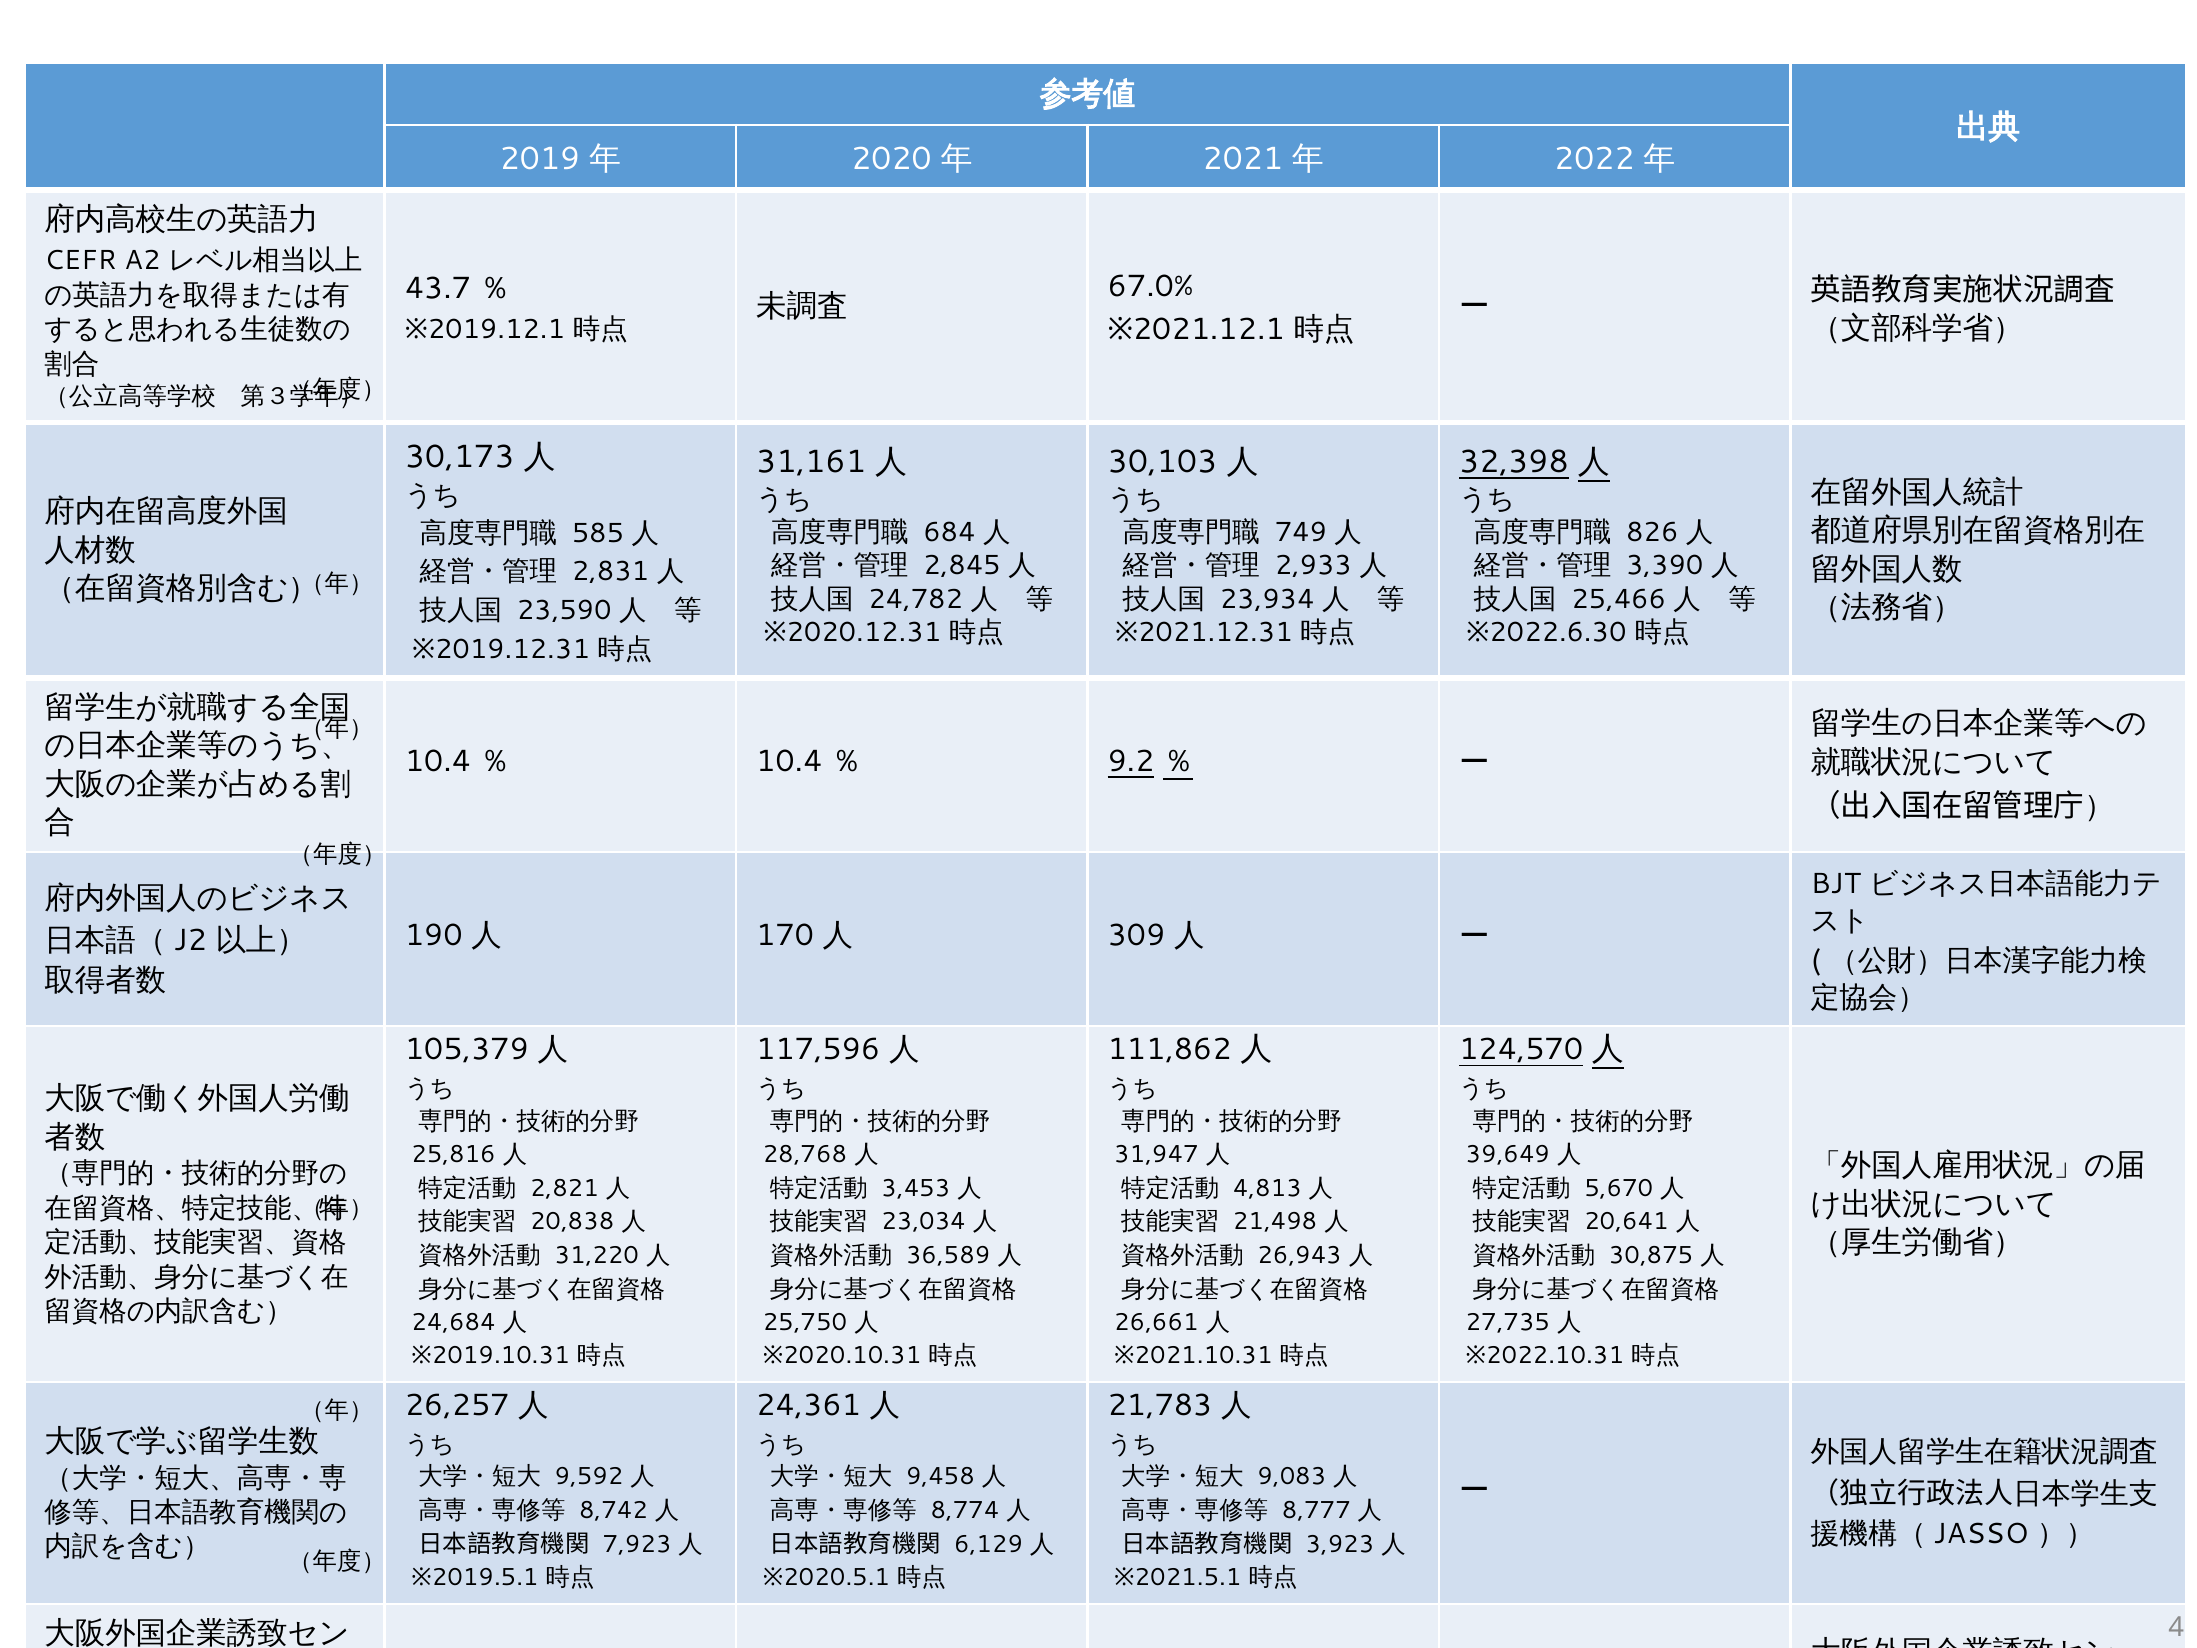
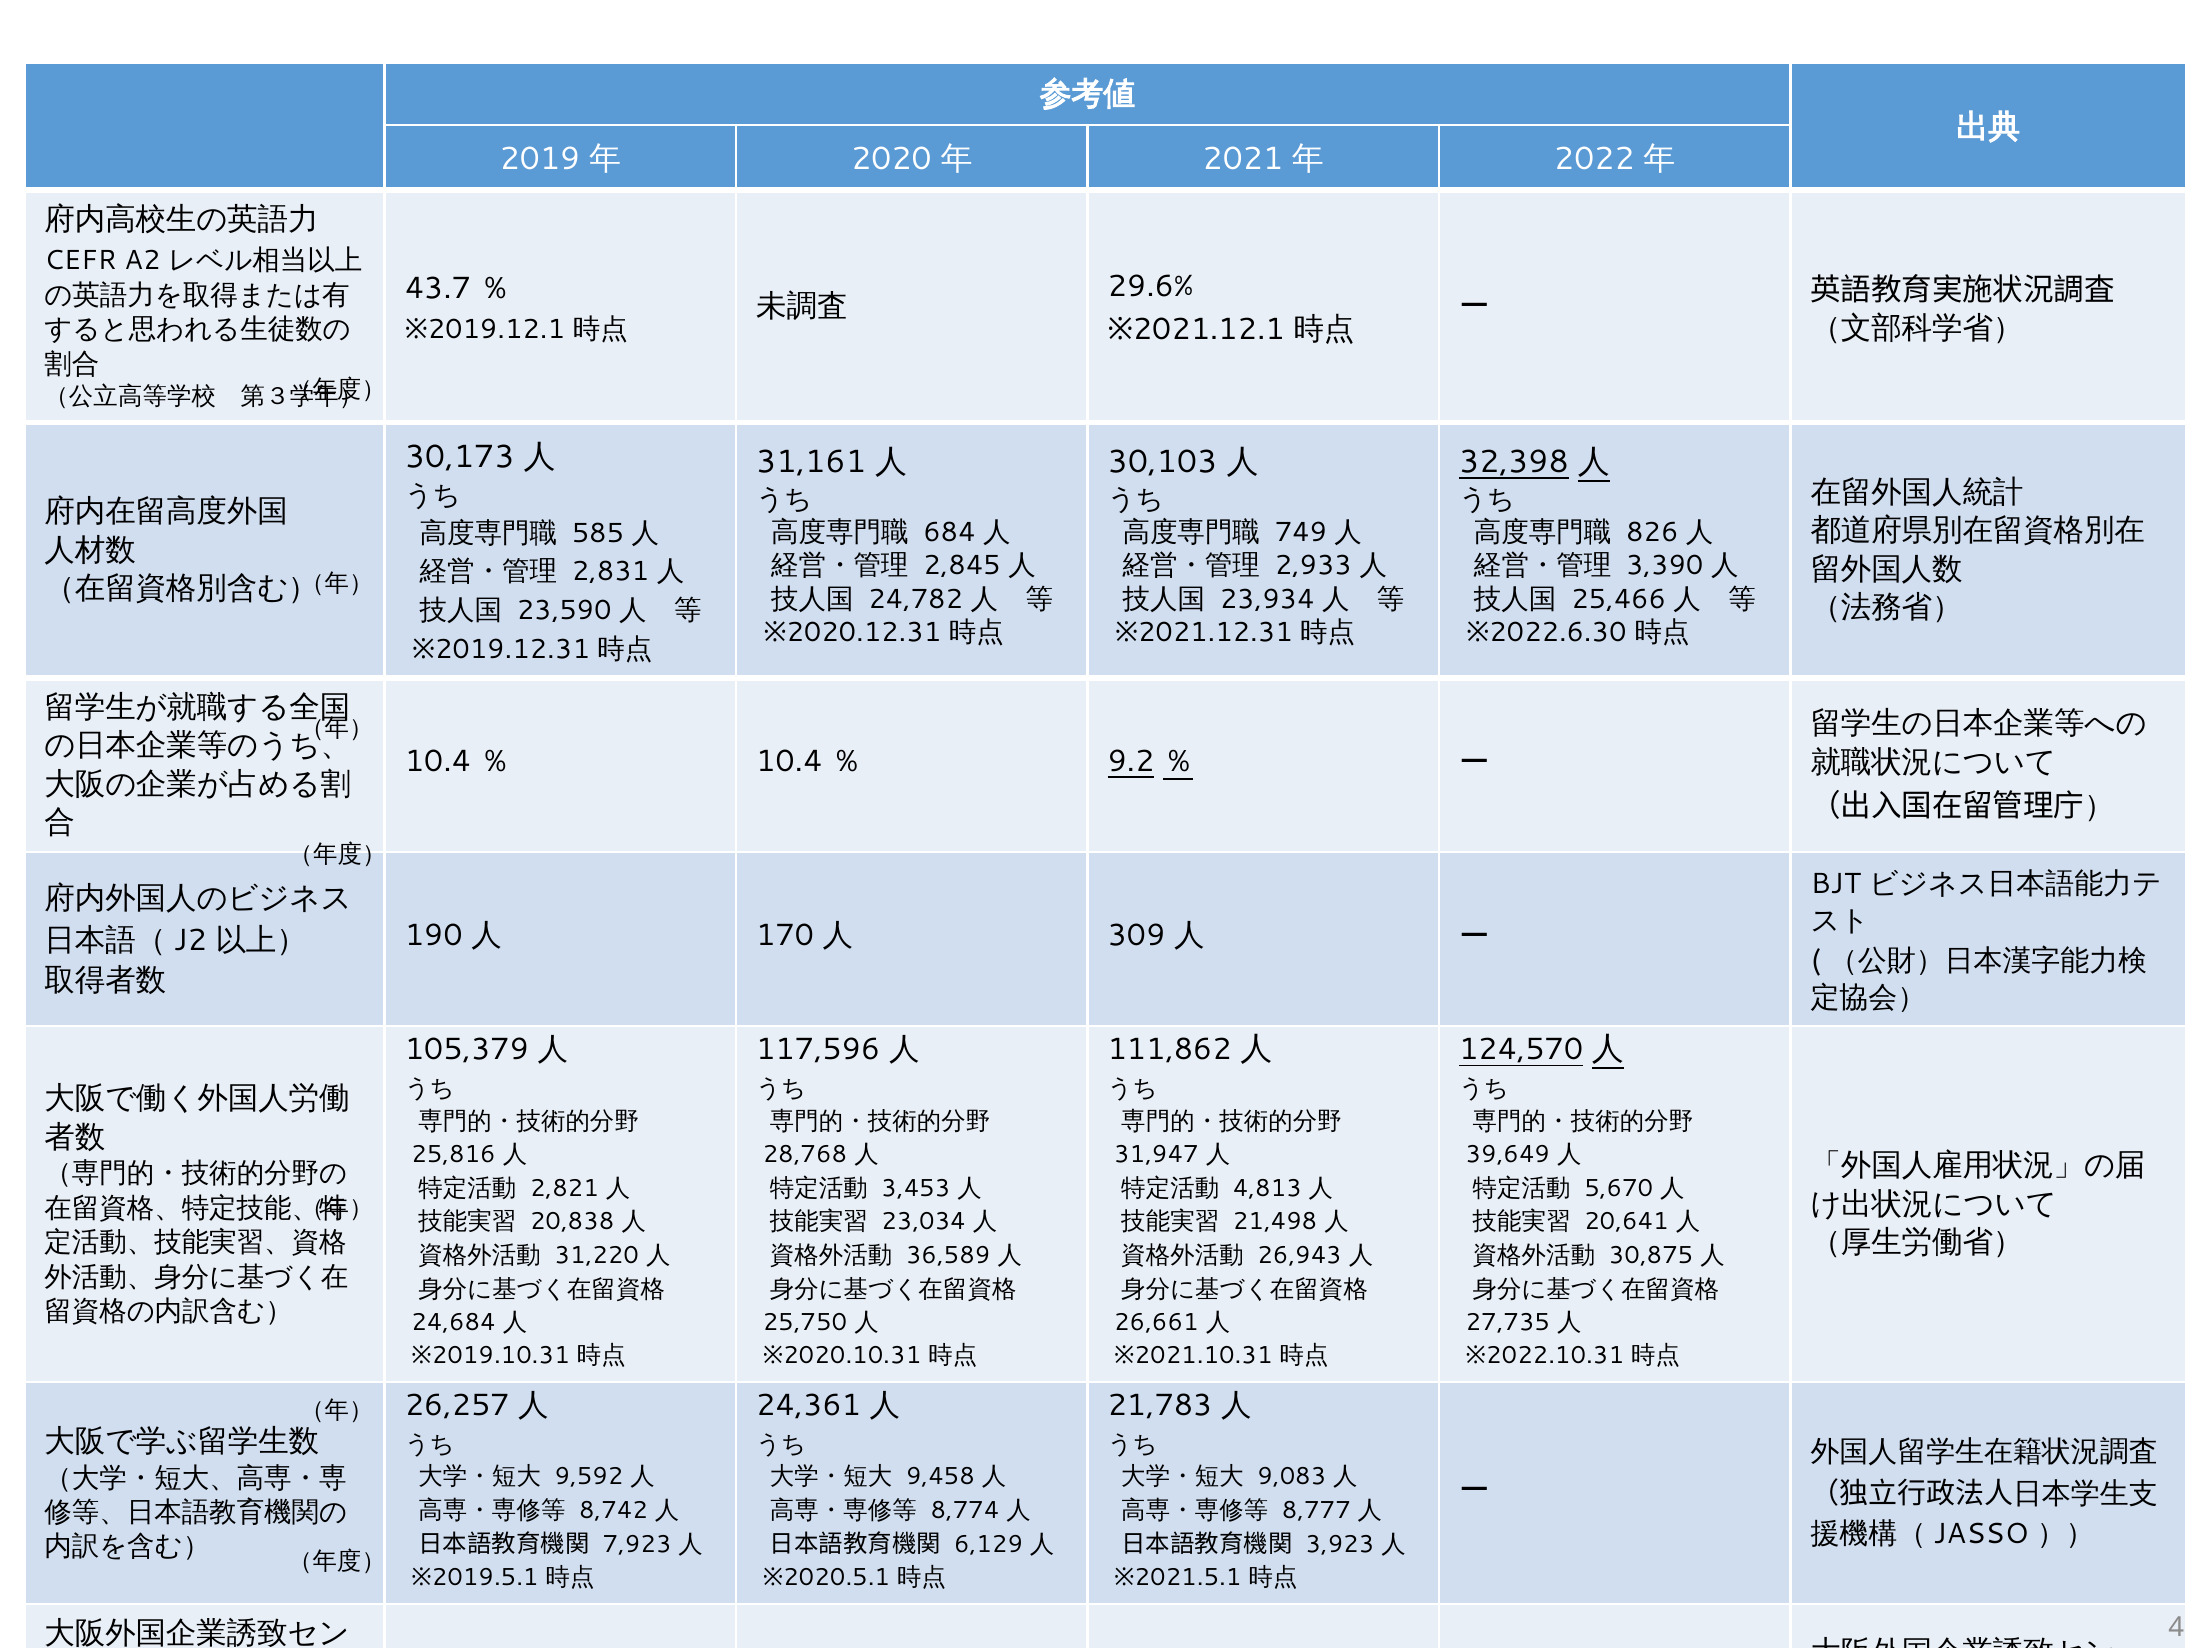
67.0%: 67.0% -> 29.6% (1151, 286)
